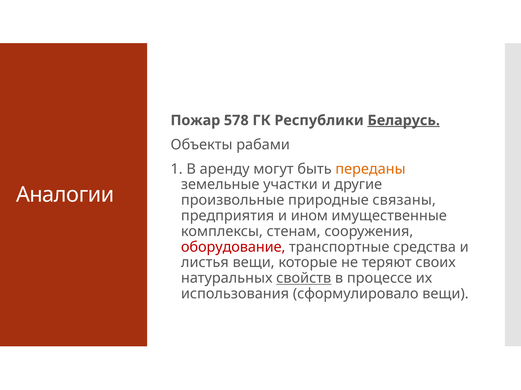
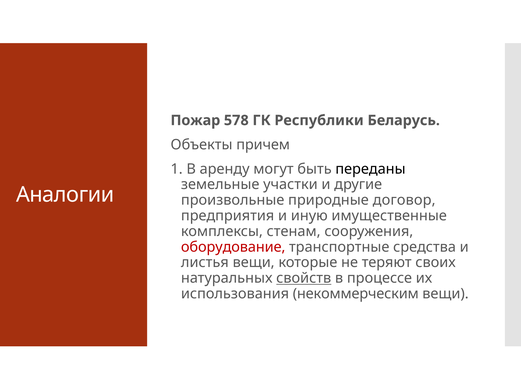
Беларусь underline: present -> none (404, 121)
рабами: рабами -> причем (263, 145)
переданы colour: orange -> black (370, 169)
связаны: связаны -> договор (404, 200)
ином: ином -> иную (309, 216)
сформулировало: сформулировало -> некоммерческим (356, 294)
